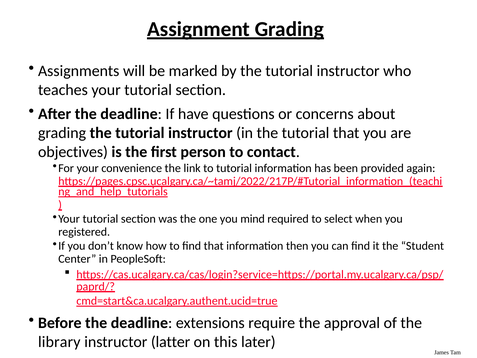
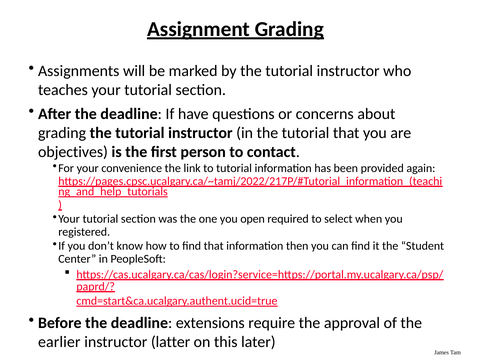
mind: mind -> open (253, 219)
library: library -> earlier (59, 342)
